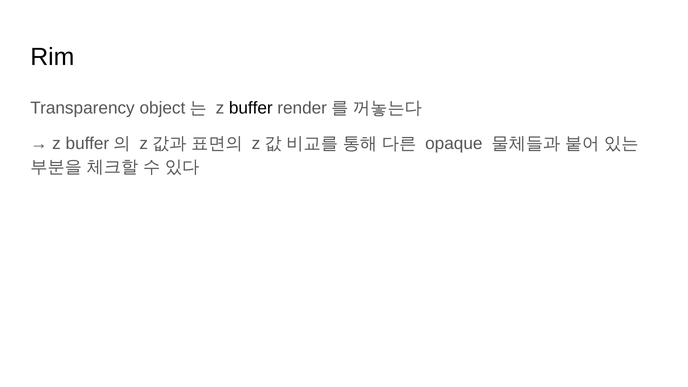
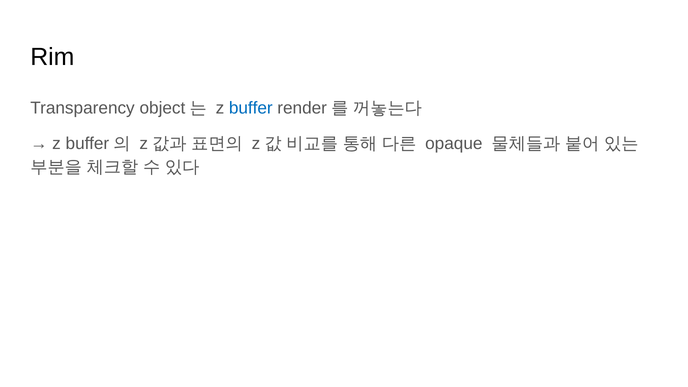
buffer colour: black -> blue (251, 108)
